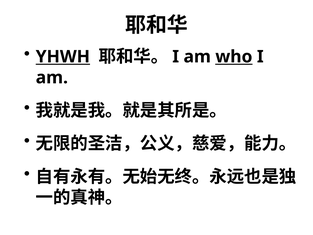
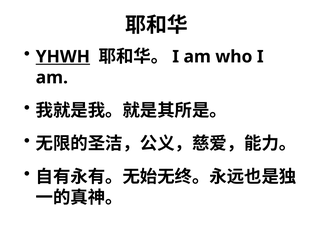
who underline: present -> none (234, 57)
